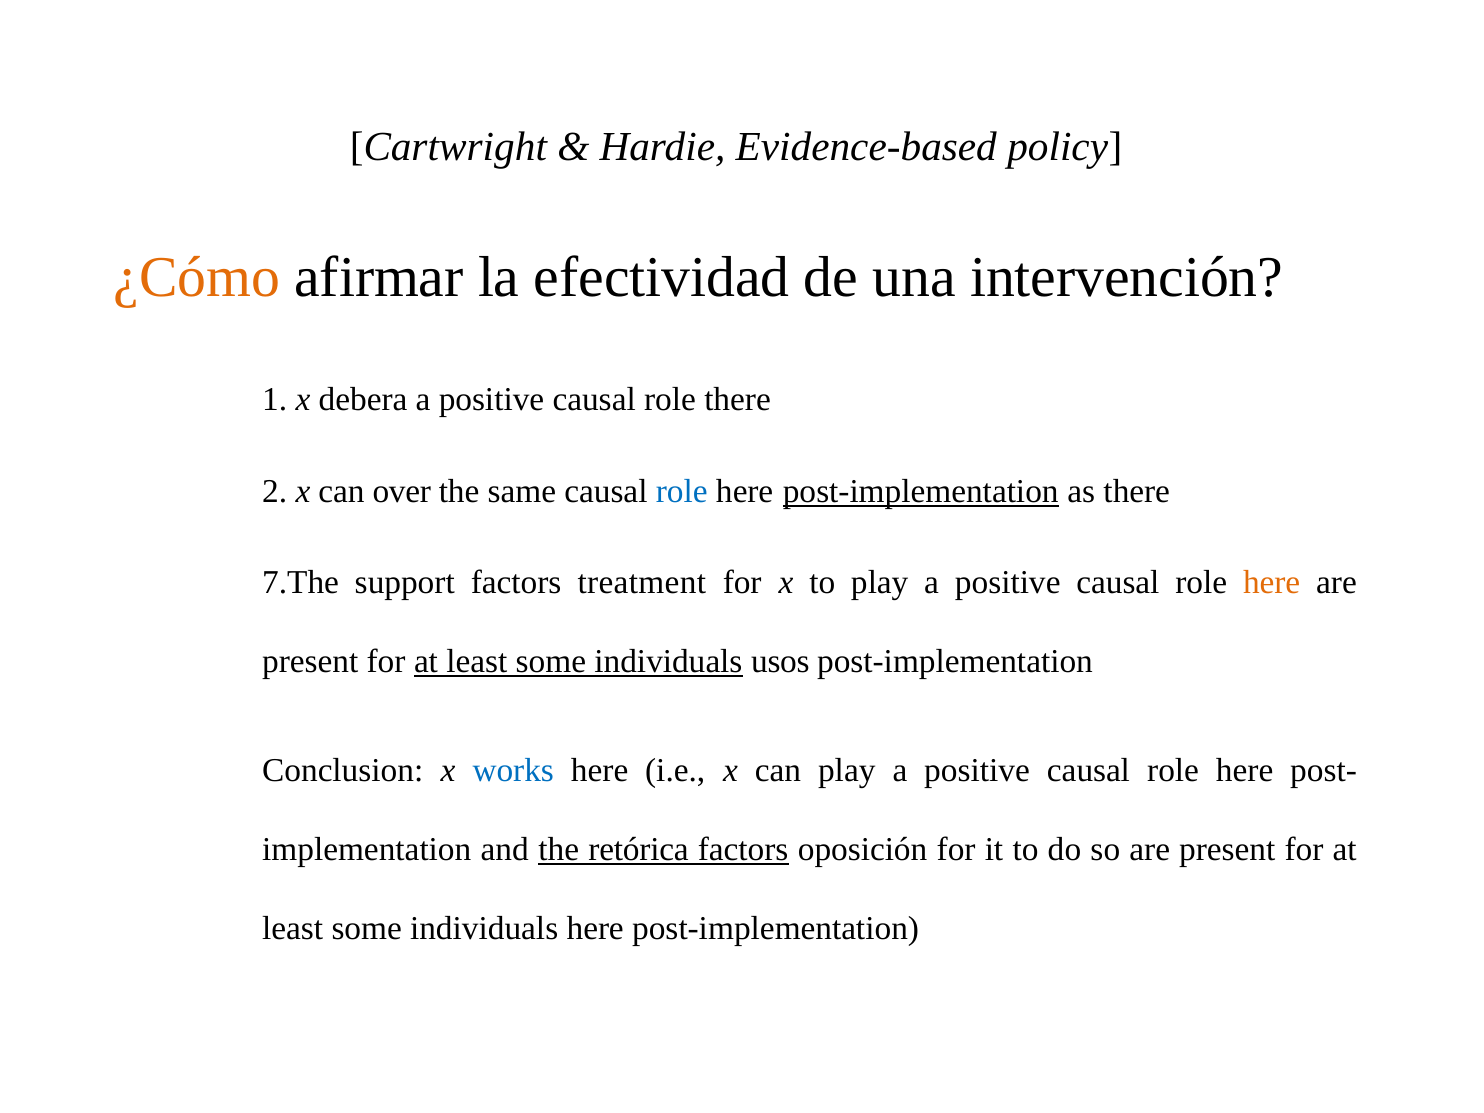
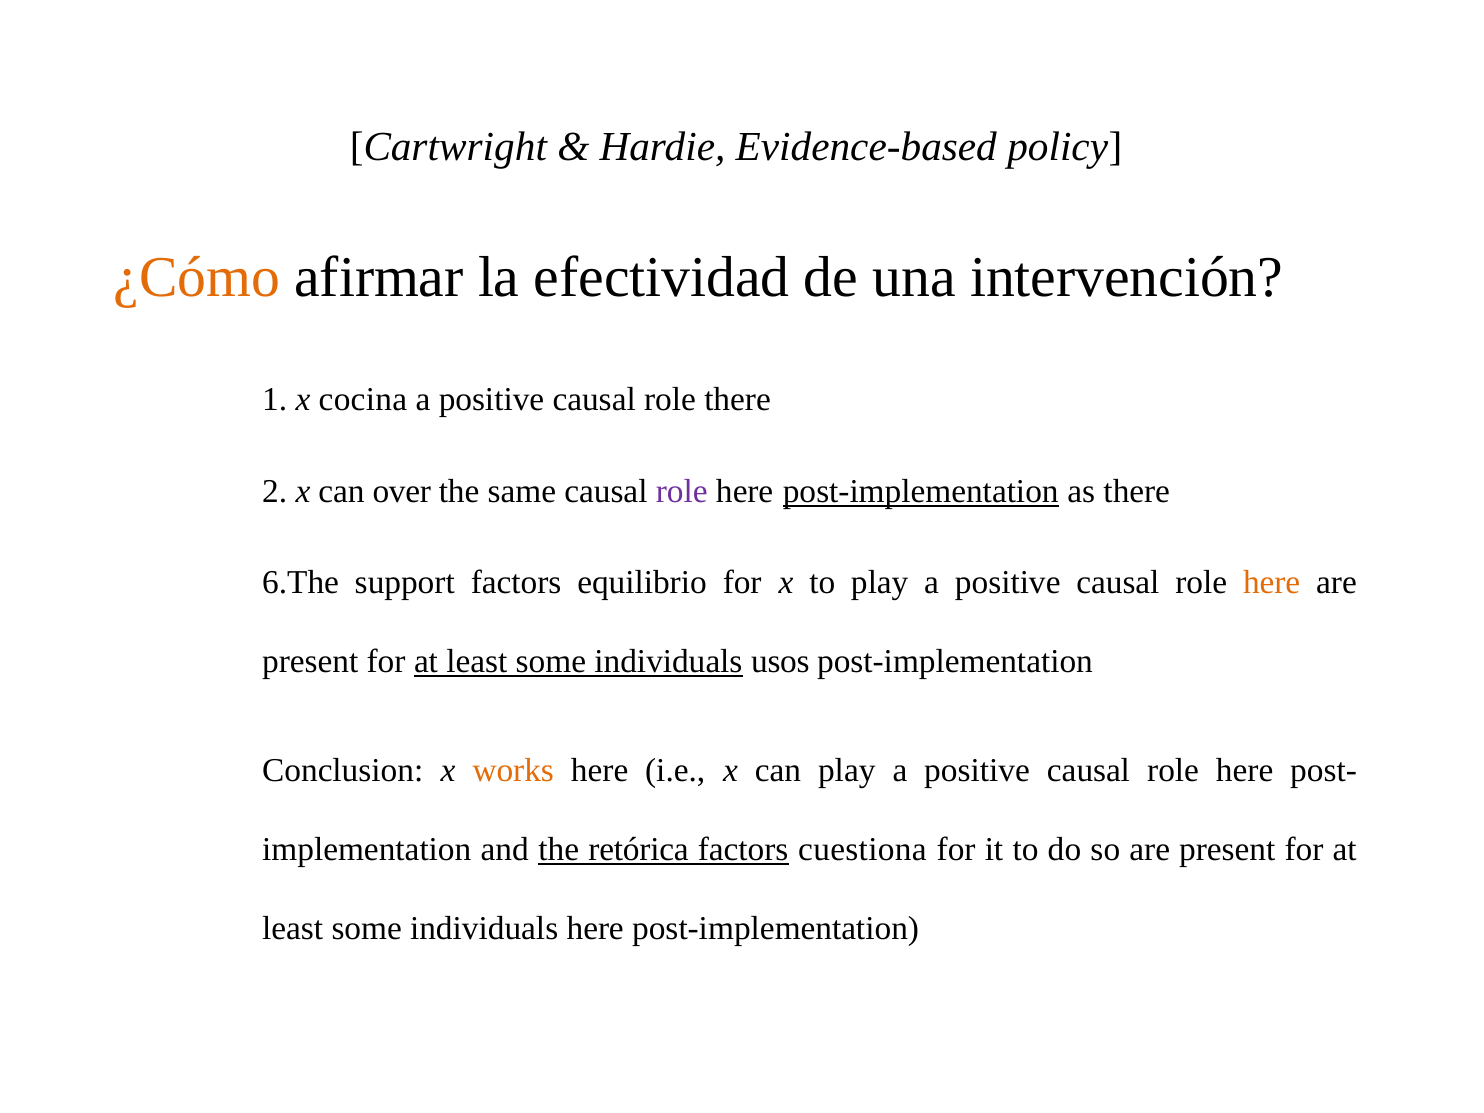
debera: debera -> cocina (363, 400)
role colour: blue -> purple (682, 491)
7.The: 7.The -> 6.The (301, 582)
treatment: treatment -> equilibrio (642, 582)
works colour: blue -> orange (513, 771)
oposición: oposición -> cuestiona (862, 850)
